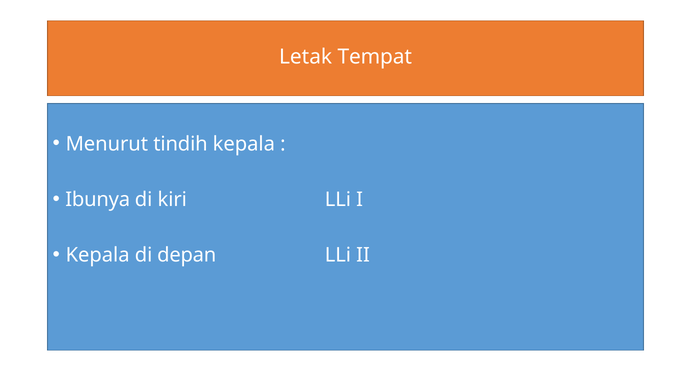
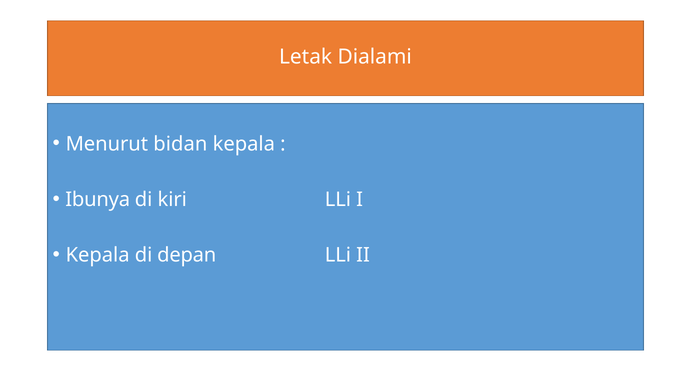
Tempat: Tempat -> Dialami (375, 57)
tindih: tindih -> bidan (180, 144)
